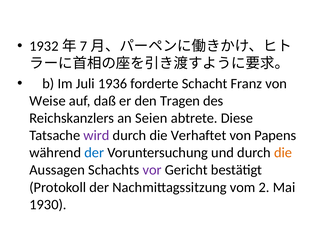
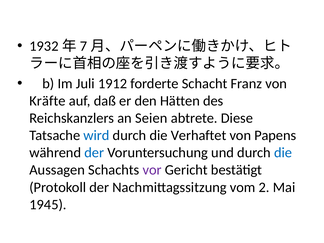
1936: 1936 -> 1912 (113, 84)
Weise: Weise -> Kräfte (48, 101)
Tragen: Tragen -> Hätten (180, 101)
wird colour: purple -> blue (96, 135)
die colour: orange -> blue (283, 153)
1930: 1930 -> 1945 (48, 205)
